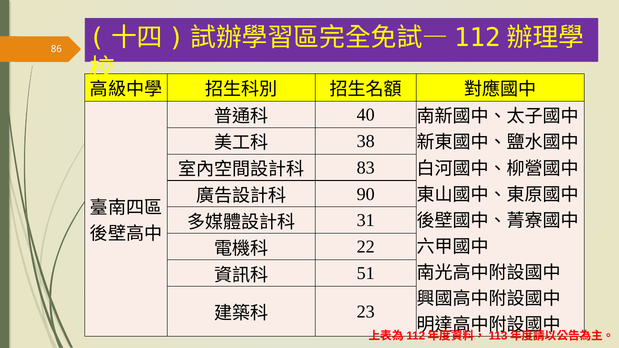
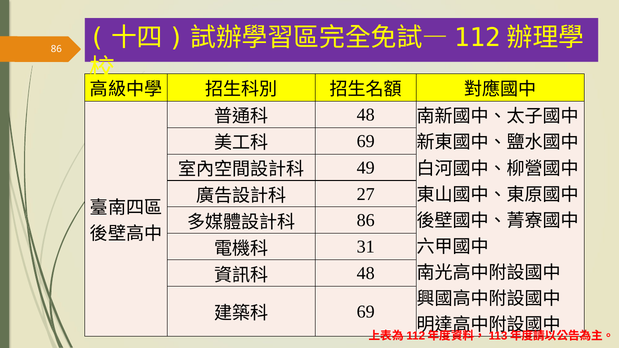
40: 40 -> 48 (366, 115)
38: 38 -> 69 (366, 141)
83: 83 -> 49 (366, 168)
90: 90 -> 27 (366, 194)
31: 31 -> 86 (366, 221)
22: 22 -> 31 (366, 247)
51: 51 -> 48 (366, 274)
23: 23 -> 69 (366, 312)
